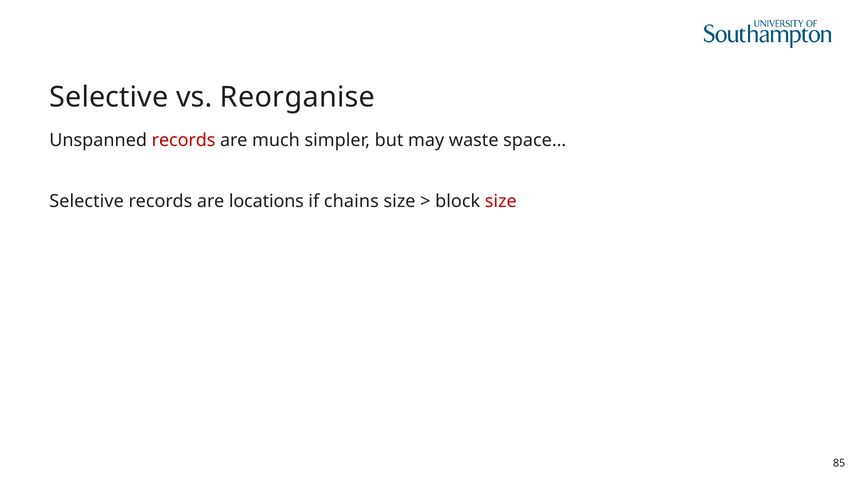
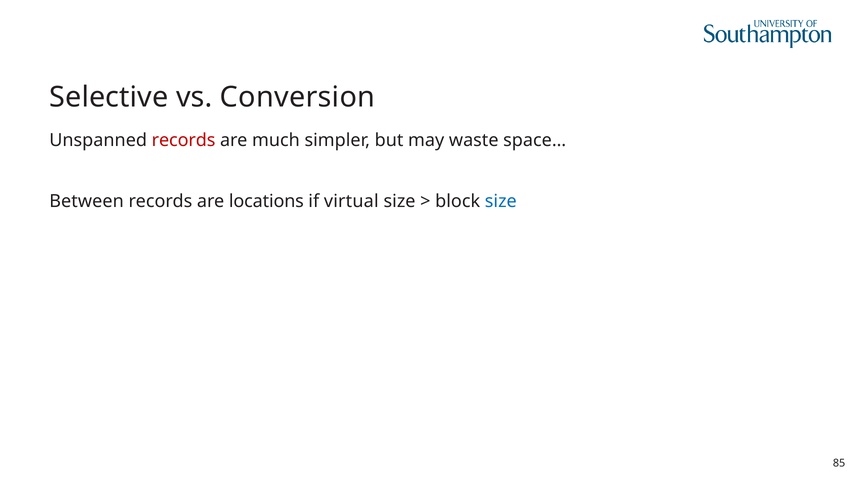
Reorganise: Reorganise -> Conversion (298, 97)
Selective: Selective -> Between (87, 202)
chains: chains -> virtual (351, 202)
size colour: red -> blue (501, 202)
